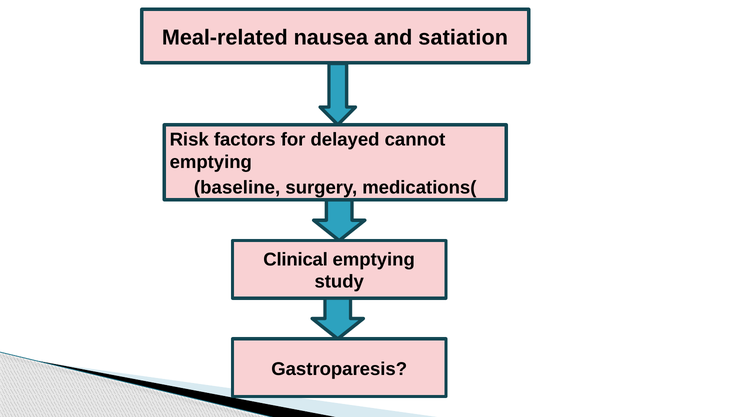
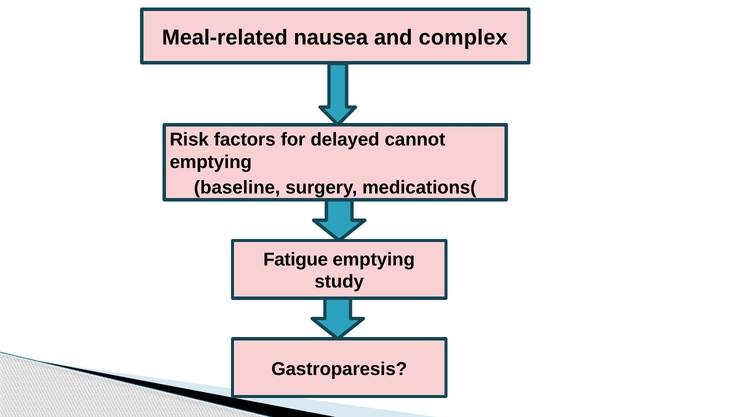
satiation: satiation -> complex (463, 38)
Clinical: Clinical -> Fatigue (296, 259)
